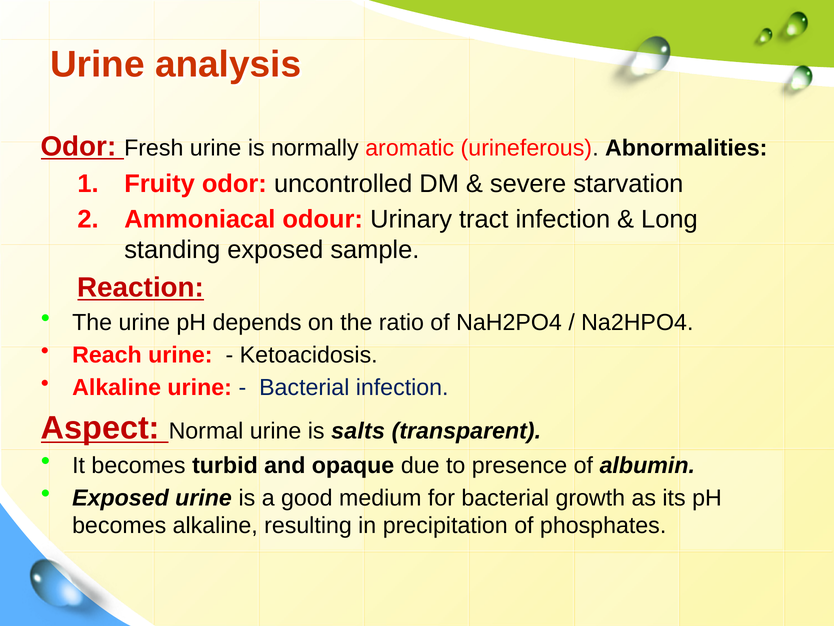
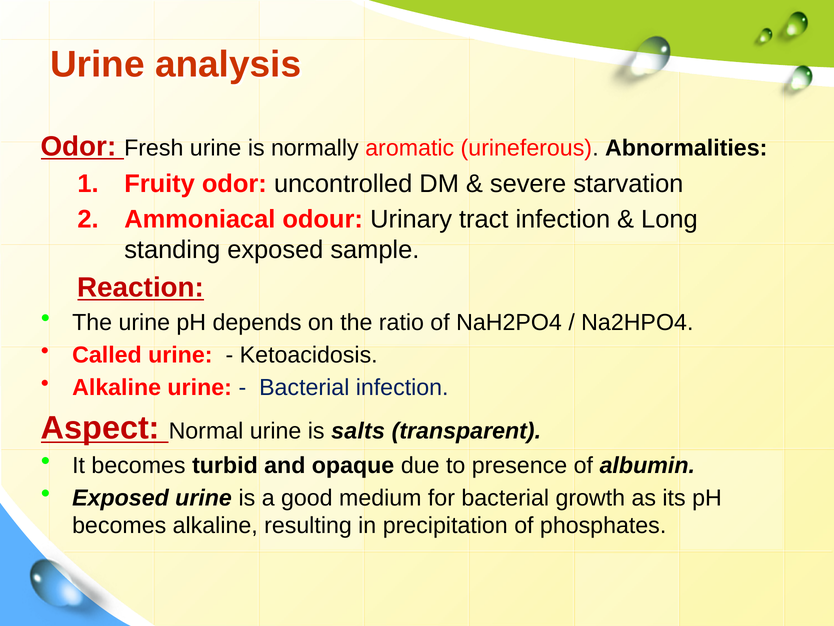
Reach: Reach -> Called (107, 355)
